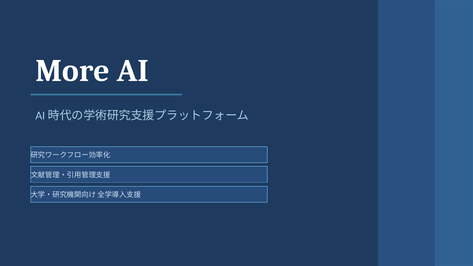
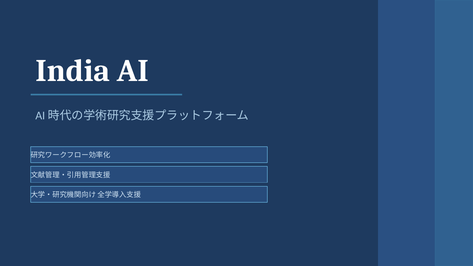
More: More -> India (73, 71)
